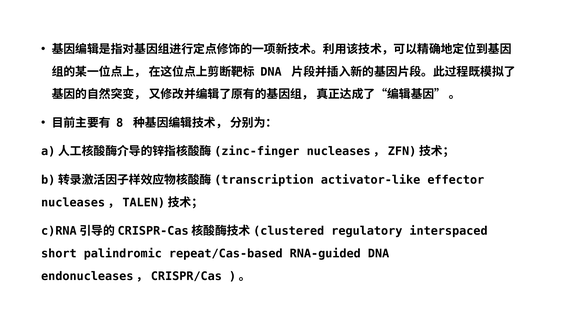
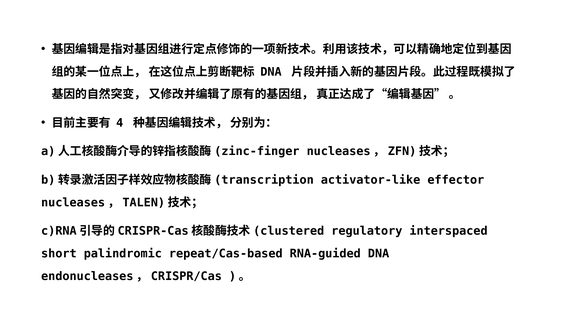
8: 8 -> 4 (120, 123)
